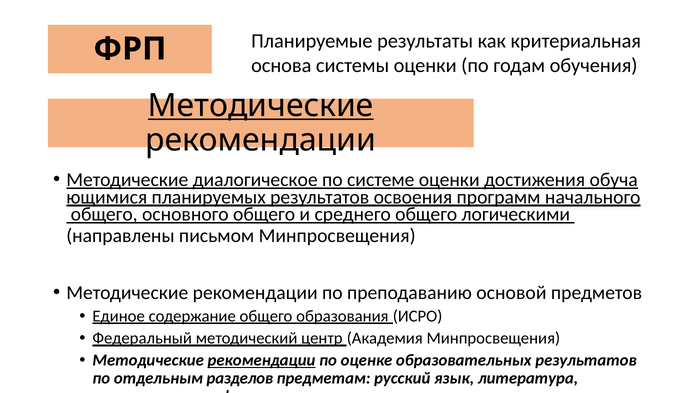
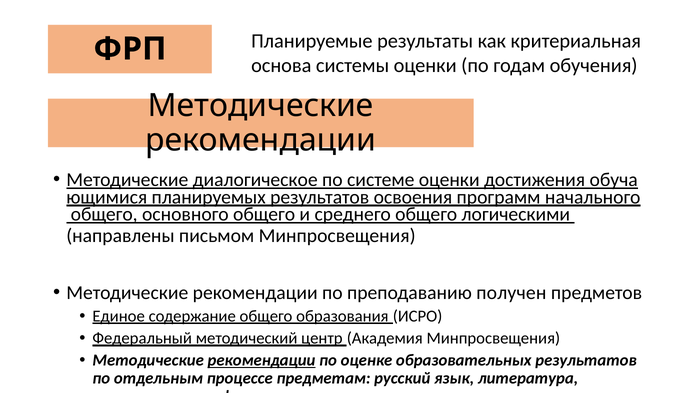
Методические underline: present -> none (261, 105)
основой: основой -> получен (511, 292)
разделов: разделов -> процессе (240, 378)
